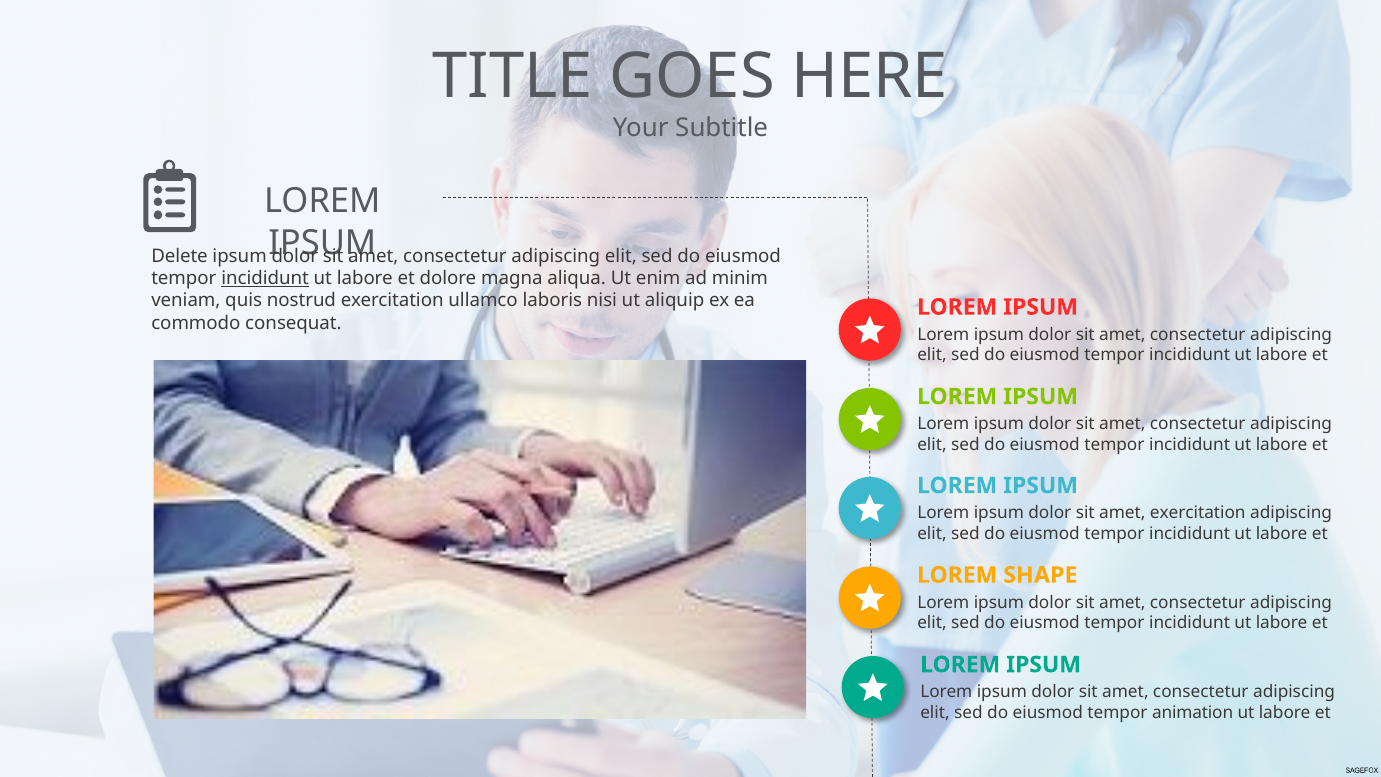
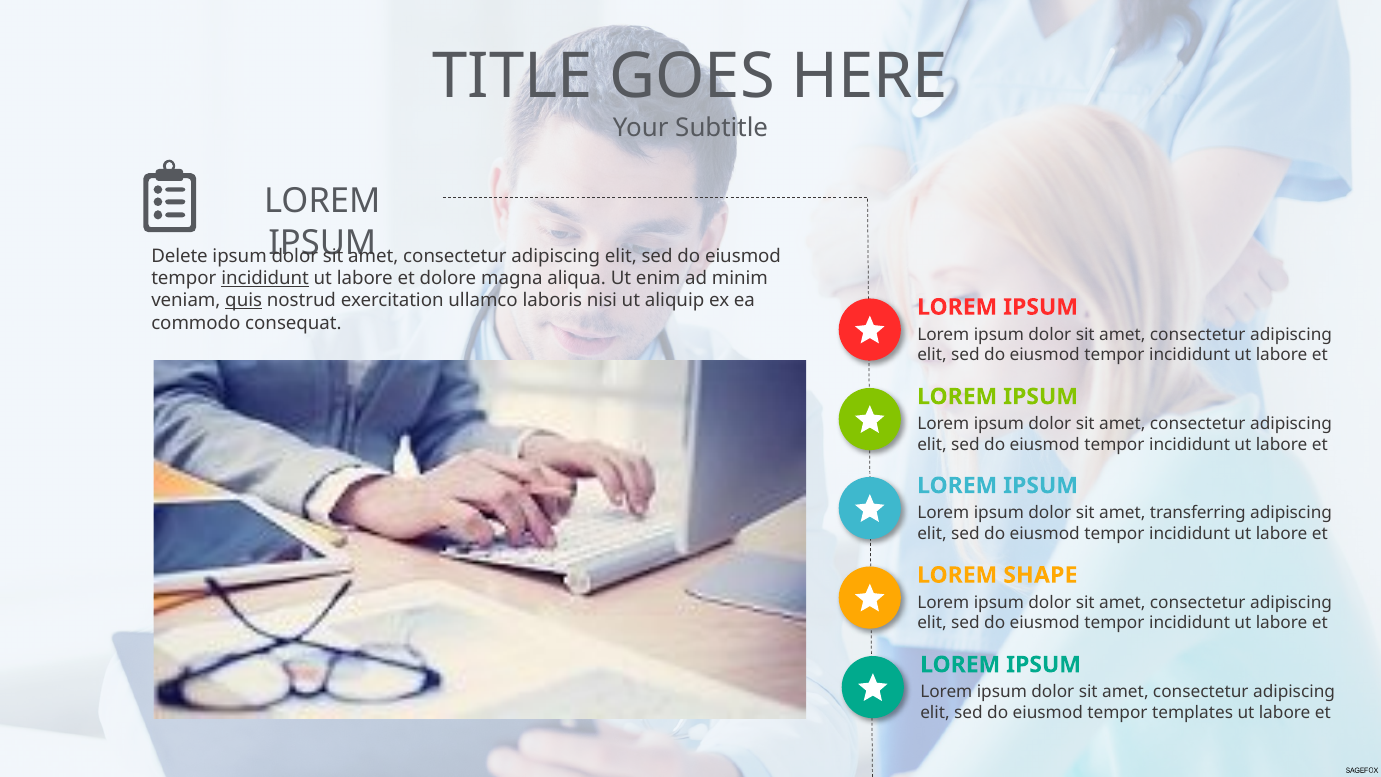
quis underline: none -> present (244, 301)
amet exercitation: exercitation -> transferring (1198, 513)
animation: animation -> templates (1193, 712)
